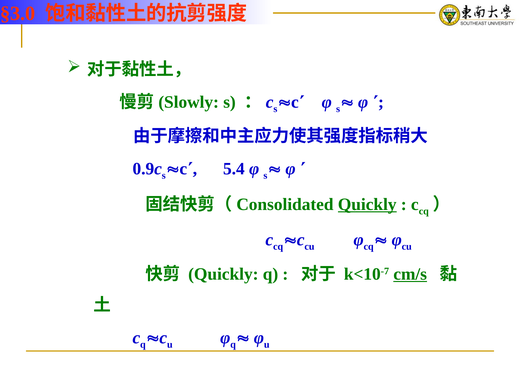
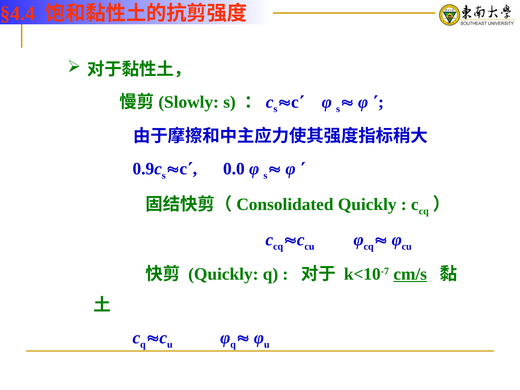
§3.0: §3.0 -> §4.4 (18, 13)
5.4: 5.4 -> 0.0 (234, 169)
Quickly underline: present -> none (367, 204)
